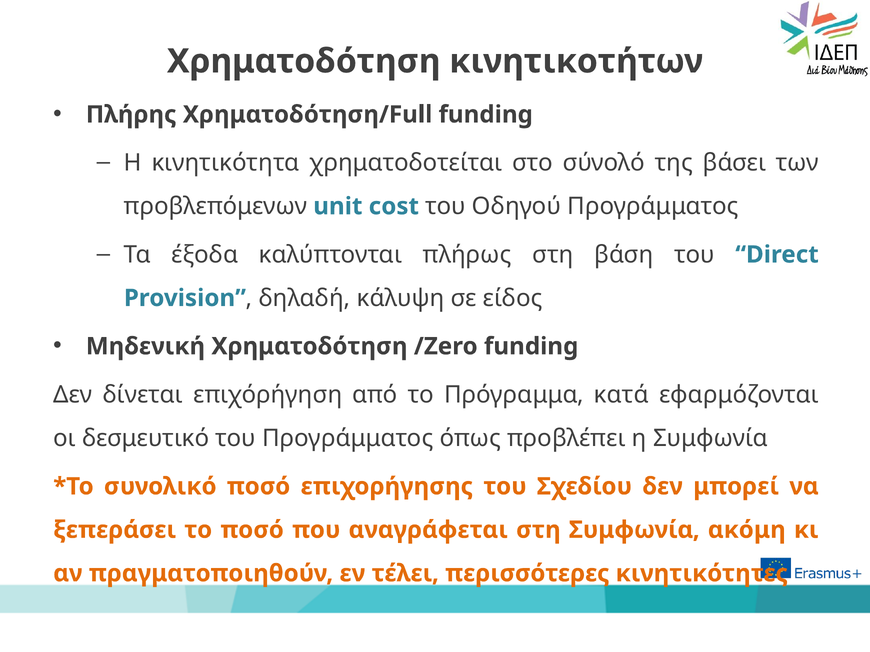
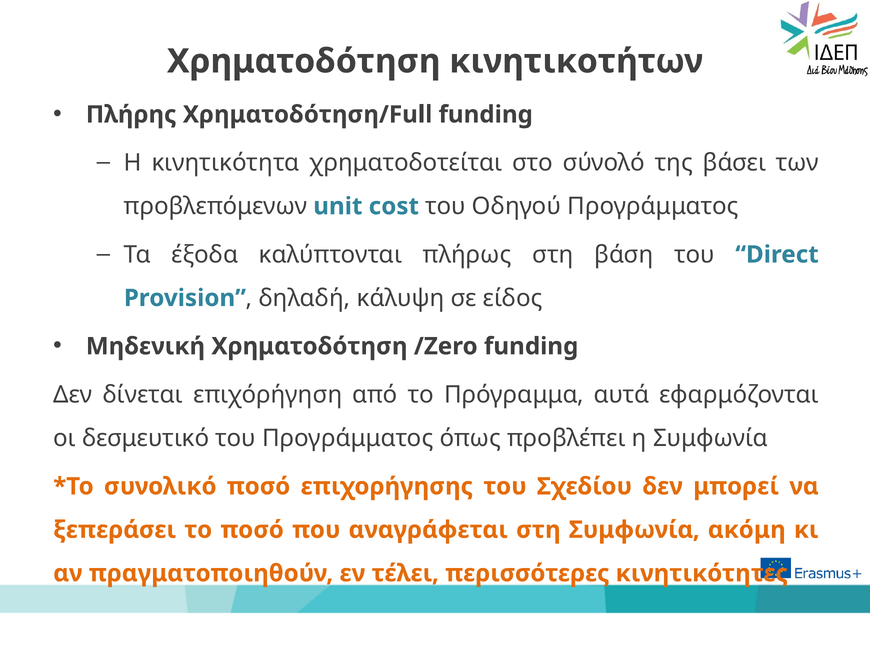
κατά: κατά -> αυτά (622, 395)
